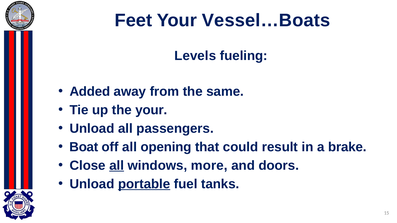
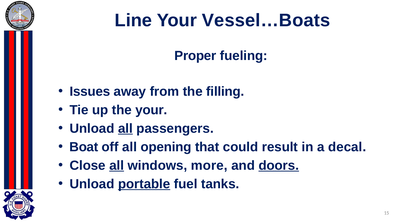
Feet: Feet -> Line (133, 21)
Levels: Levels -> Proper (195, 56)
Added: Added -> Issues (90, 92)
same: same -> filling (225, 92)
all underline: none -> present (125, 129)
brake: brake -> decal (347, 147)
doors underline: none -> present (279, 166)
